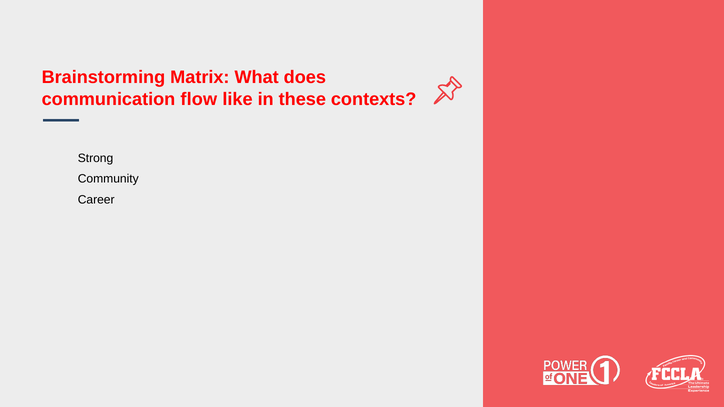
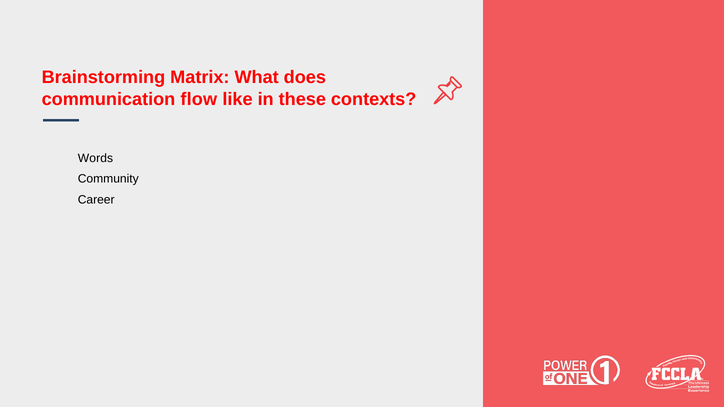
Strong: Strong -> Words (95, 159)
